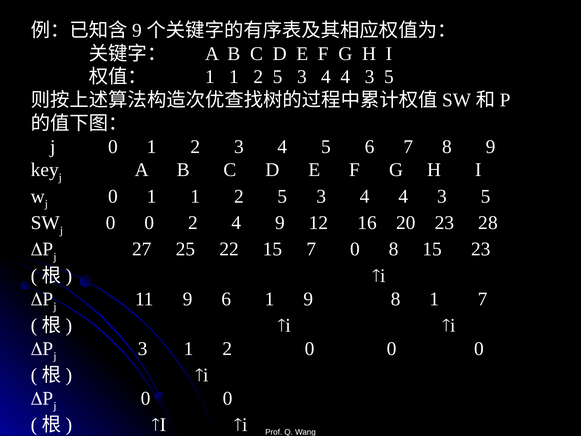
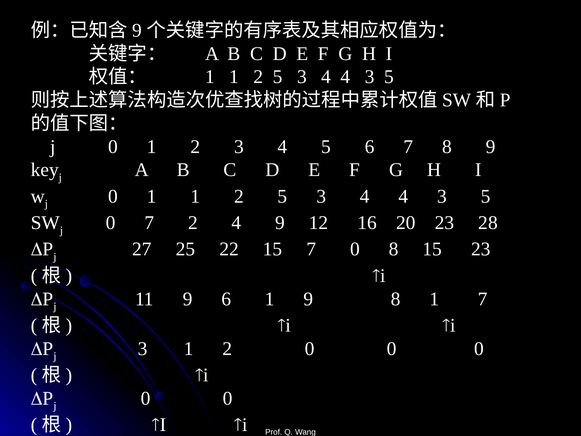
0: 0 -> 7 (149, 223)
